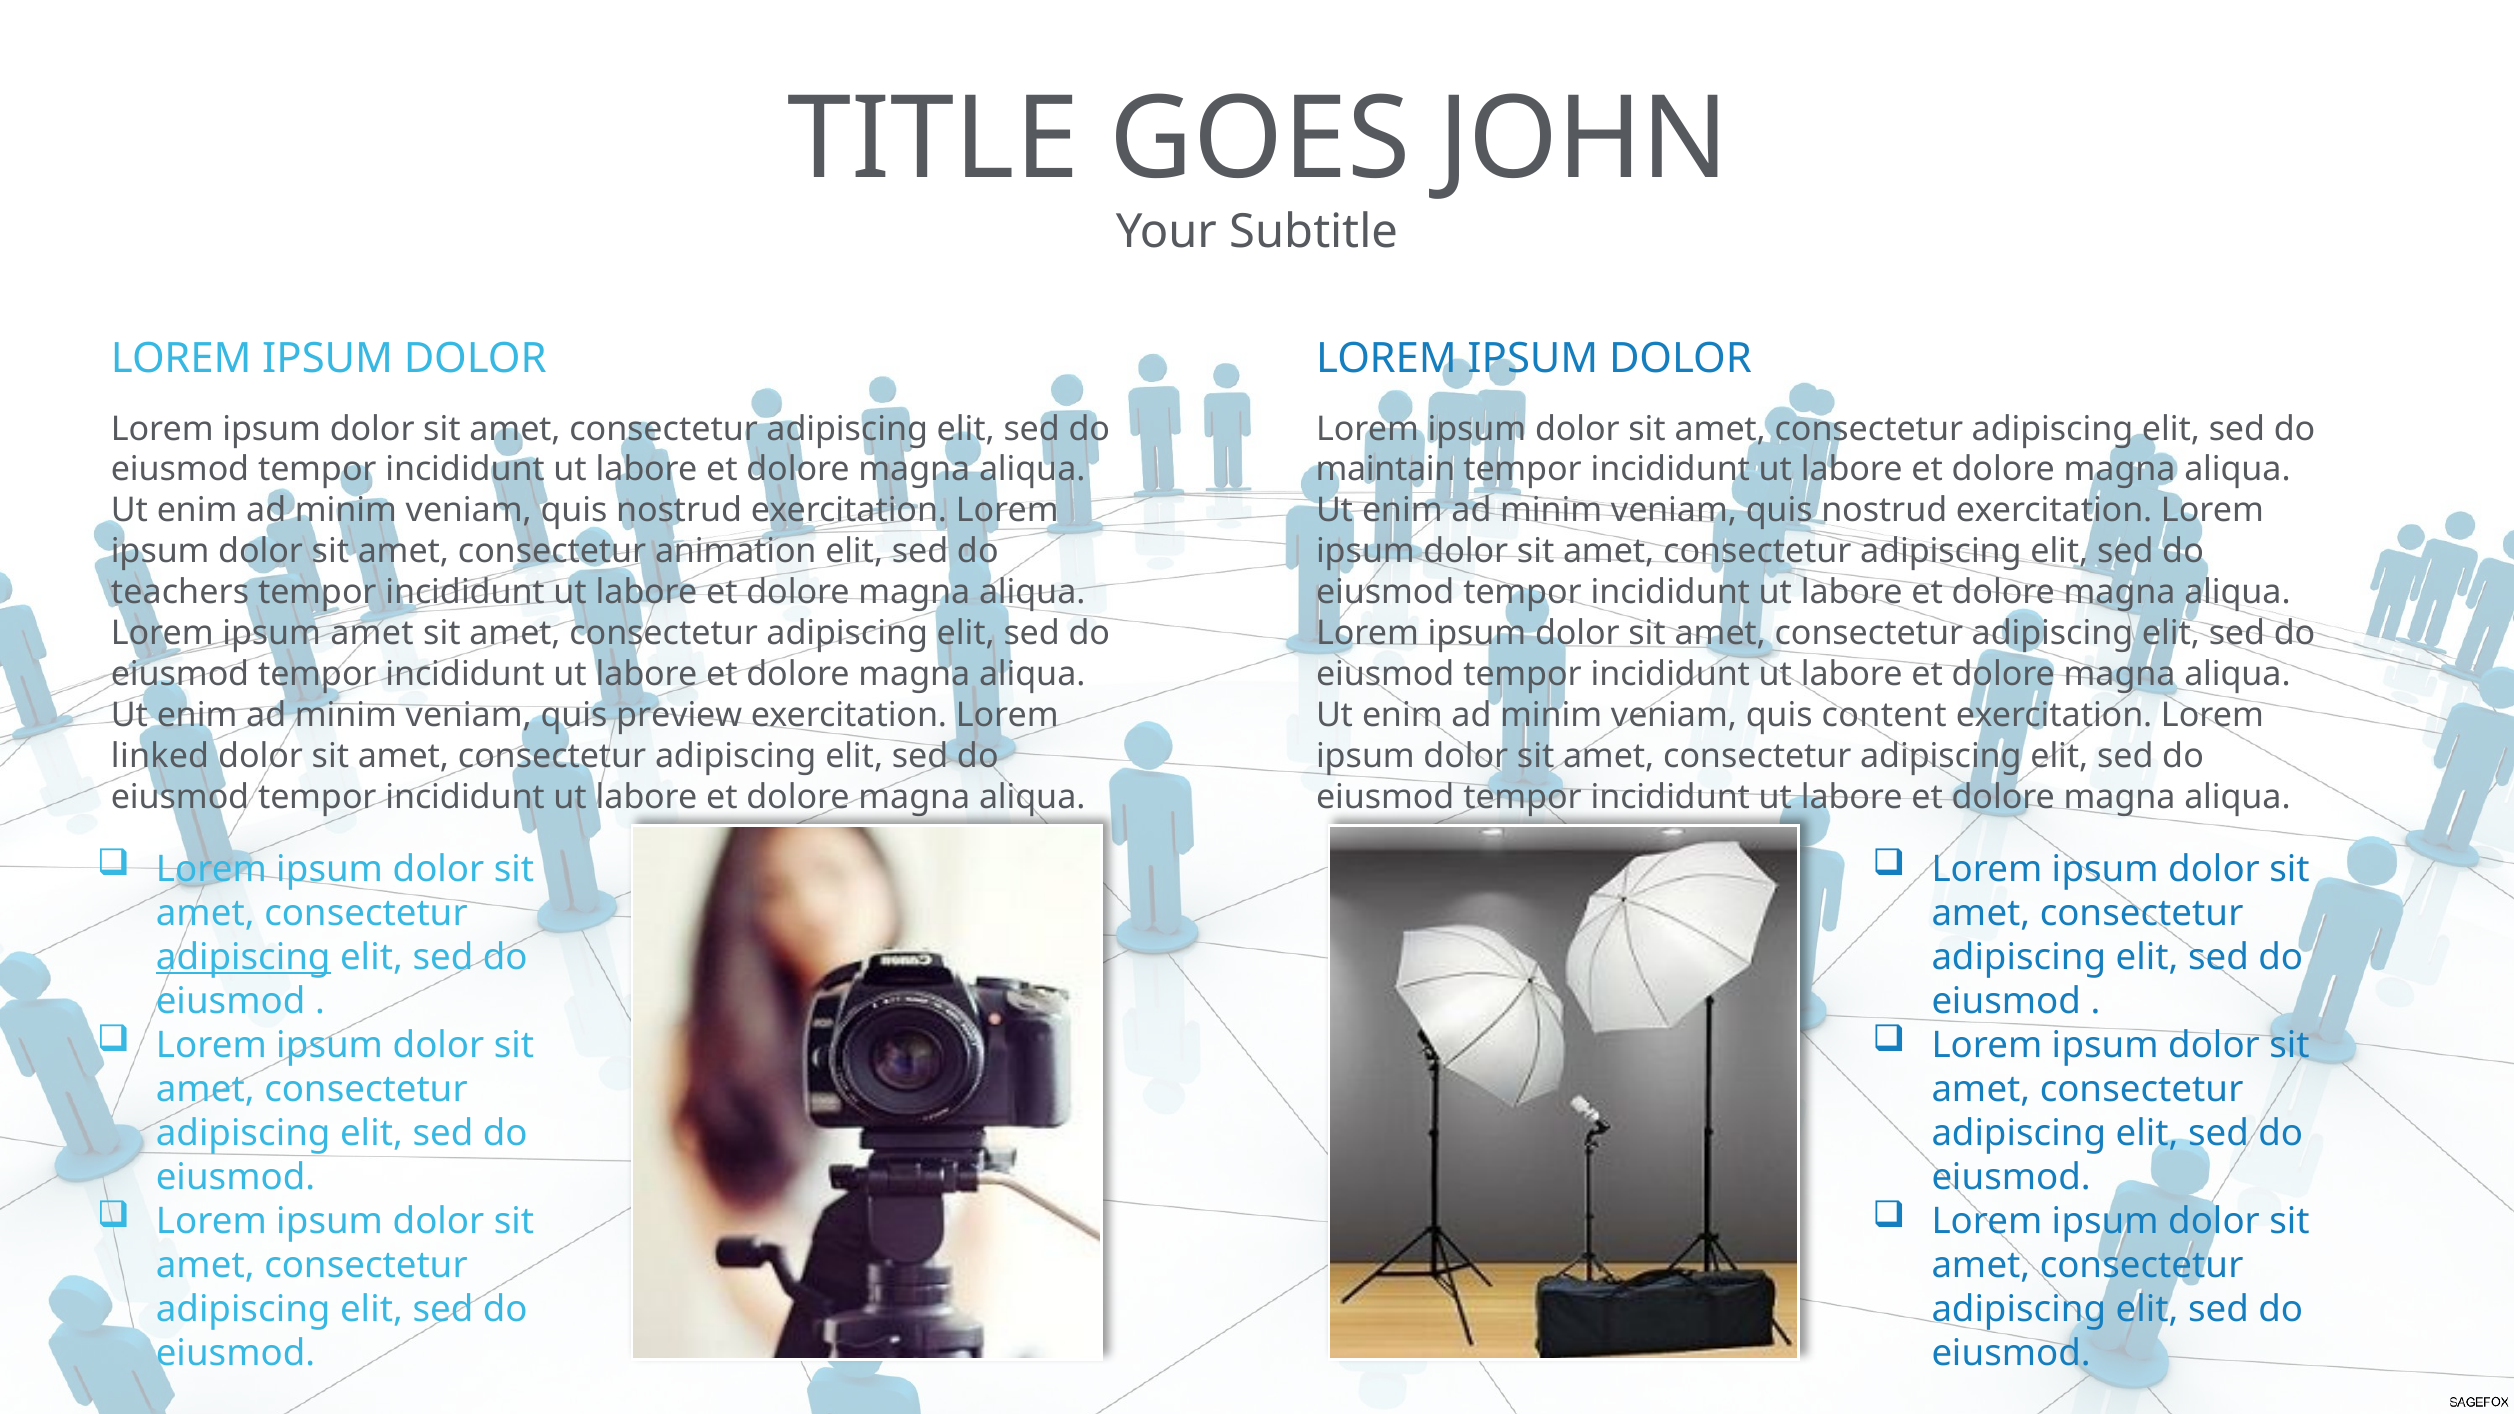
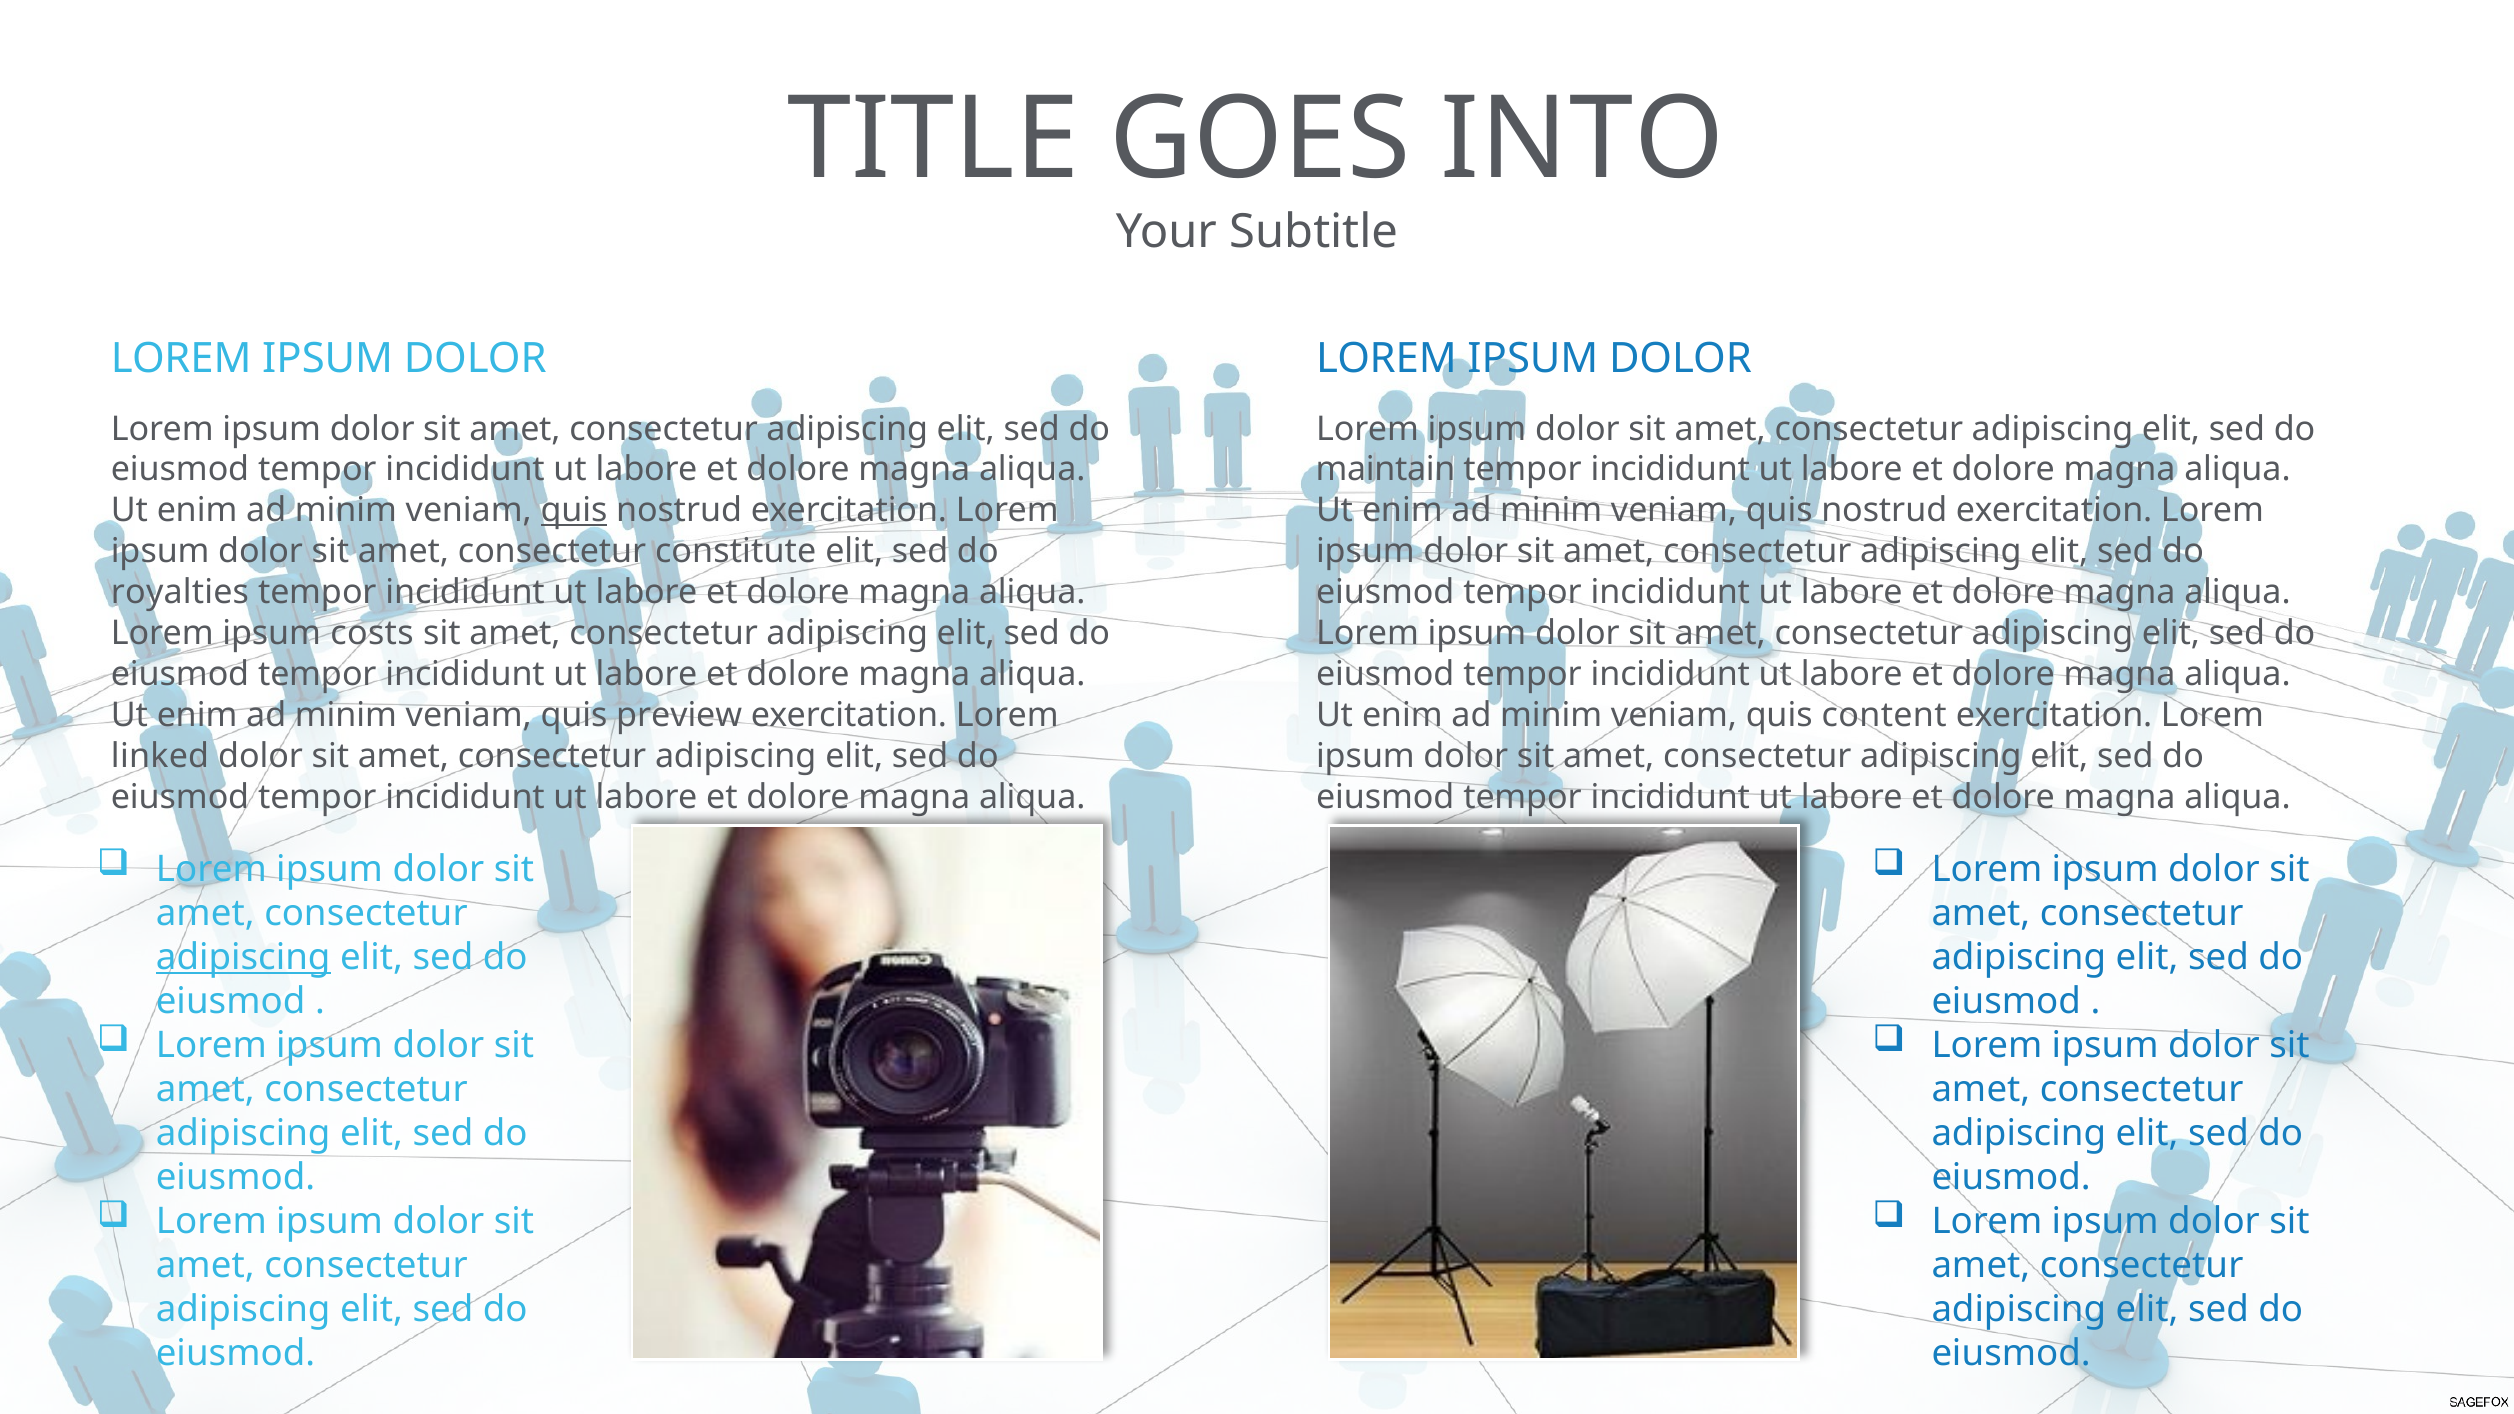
JOHN: JOHN -> INTO (1582, 140)
quis underline: none -> present (574, 511)
animation: animation -> constitute (736, 552)
teachers: teachers -> royalties (180, 592)
ipsum amet: amet -> costs (372, 633)
